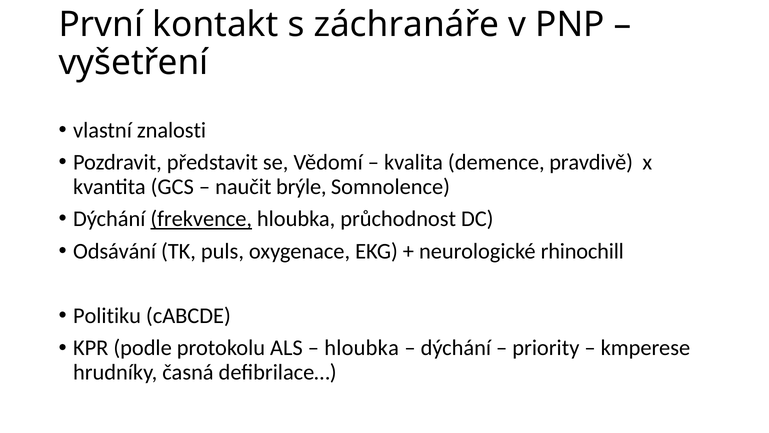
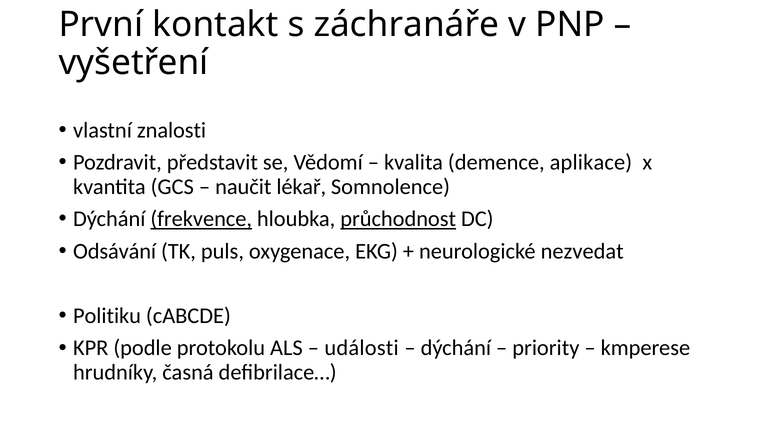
pravdivě: pravdivě -> aplikace (591, 162)
brýle: brýle -> lékař (301, 186)
průchodnost underline: none -> present (398, 219)
rhinochill: rhinochill -> nezvedat (582, 251)
hloubka: hloubka -> události (362, 348)
